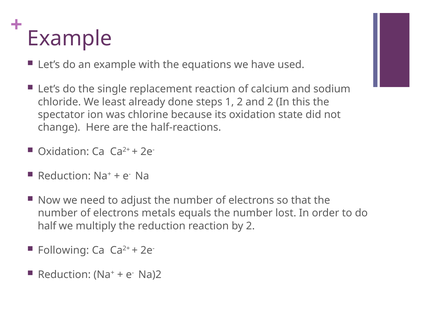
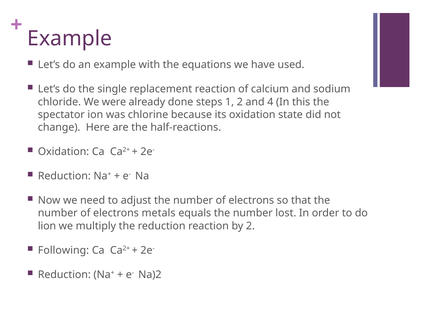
least: least -> were (114, 102)
and 2: 2 -> 4 (270, 102)
half: half -> lion (47, 226)
